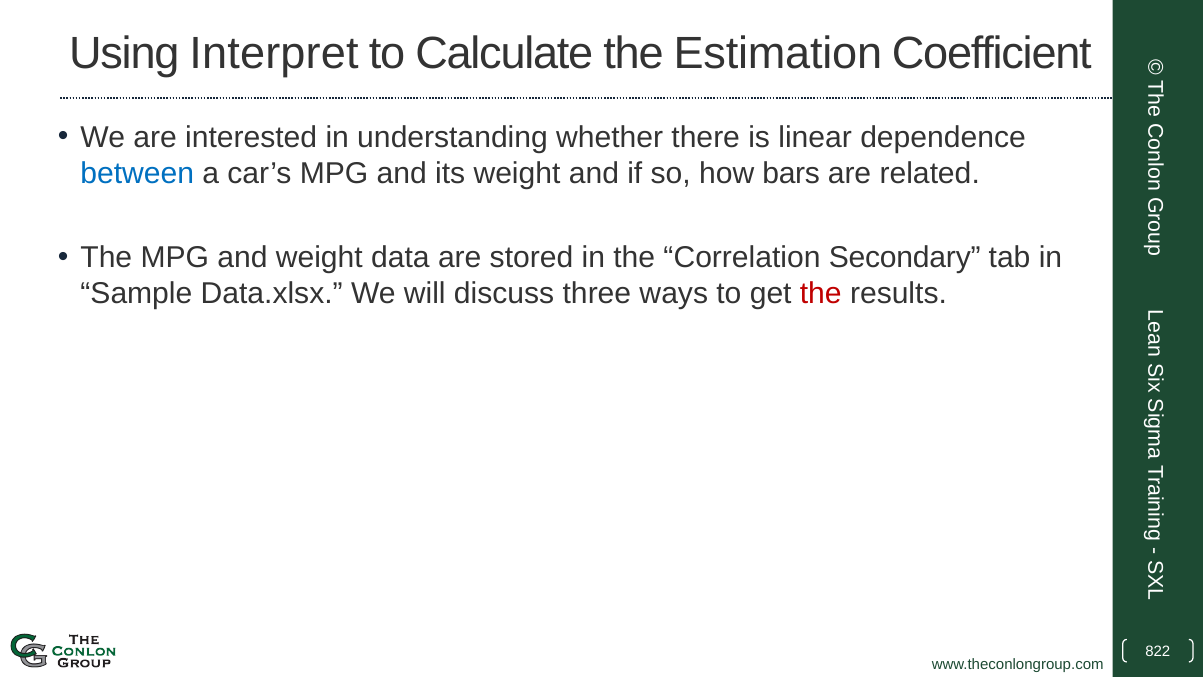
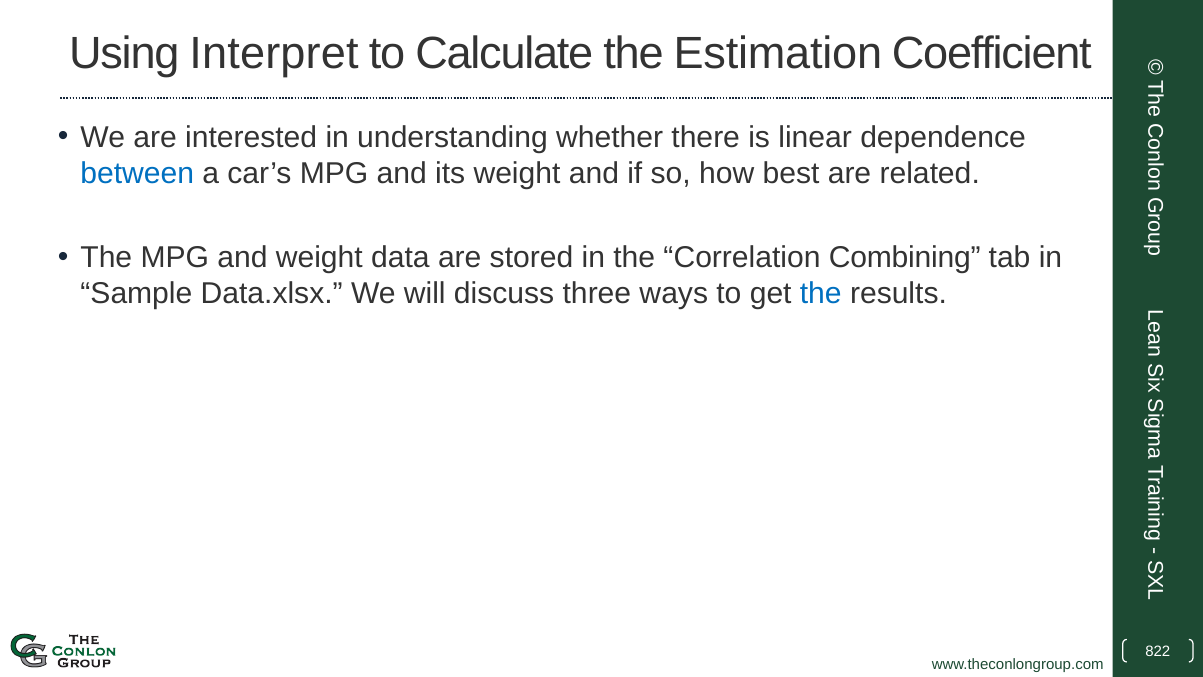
bars: bars -> best (791, 174)
Secondary: Secondary -> Combining (905, 258)
the colour: red -> blue (821, 294)
